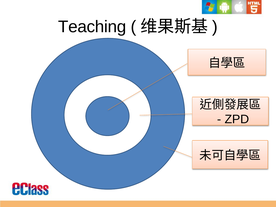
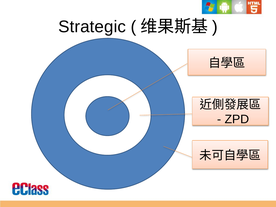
Teaching: Teaching -> Strategic (92, 27)
